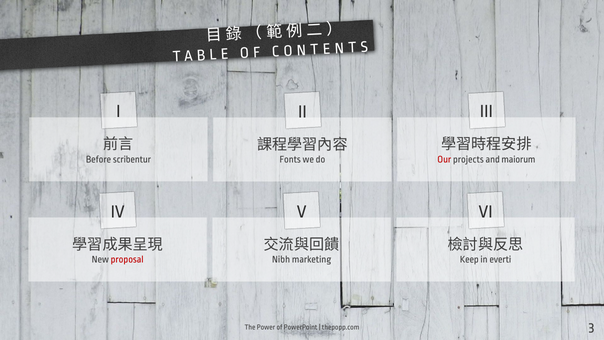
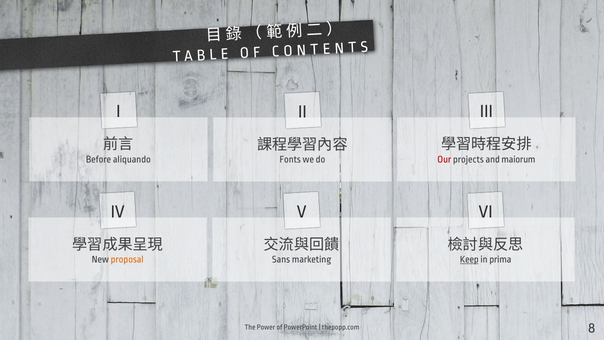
scribentur: scribentur -> aliquando (132, 159)
proposal colour: red -> orange (127, 259)
Keep underline: none -> present (469, 259)
everti: everti -> prima (500, 259)
Nibh: Nibh -> Sans (281, 259)
3: 3 -> 8 (592, 327)
